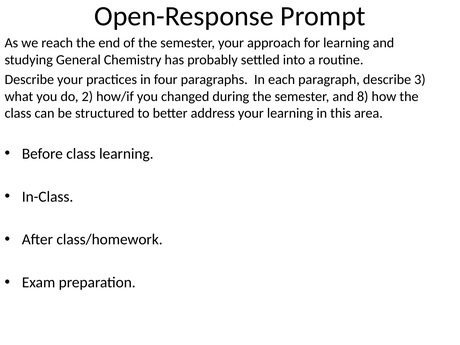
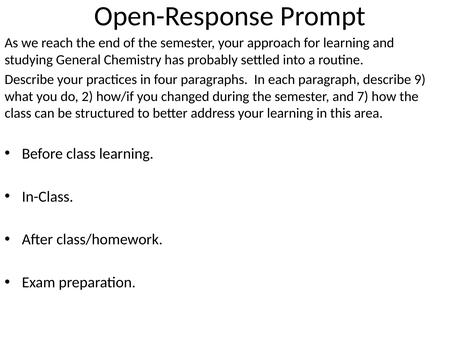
3: 3 -> 9 (420, 80)
8: 8 -> 7 (363, 96)
